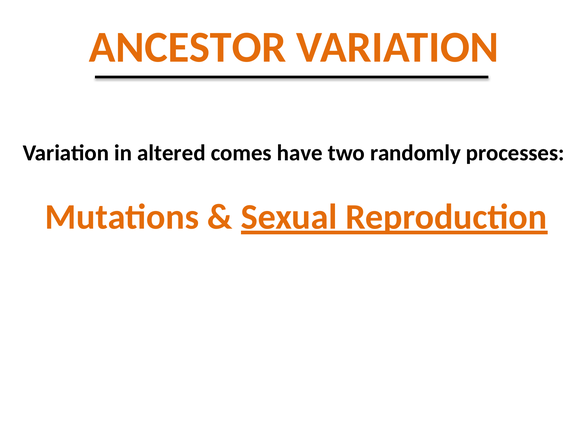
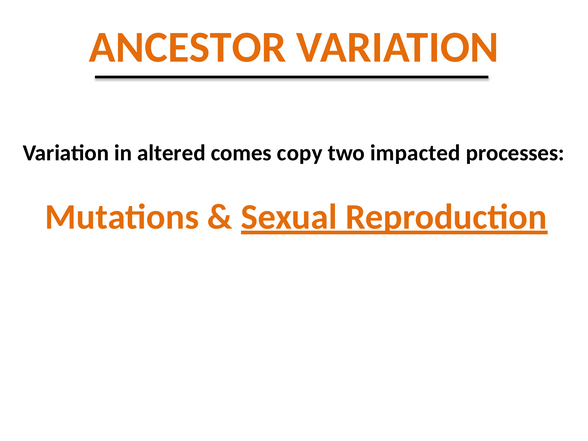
have: have -> copy (300, 153)
randomly: randomly -> impacted (415, 153)
